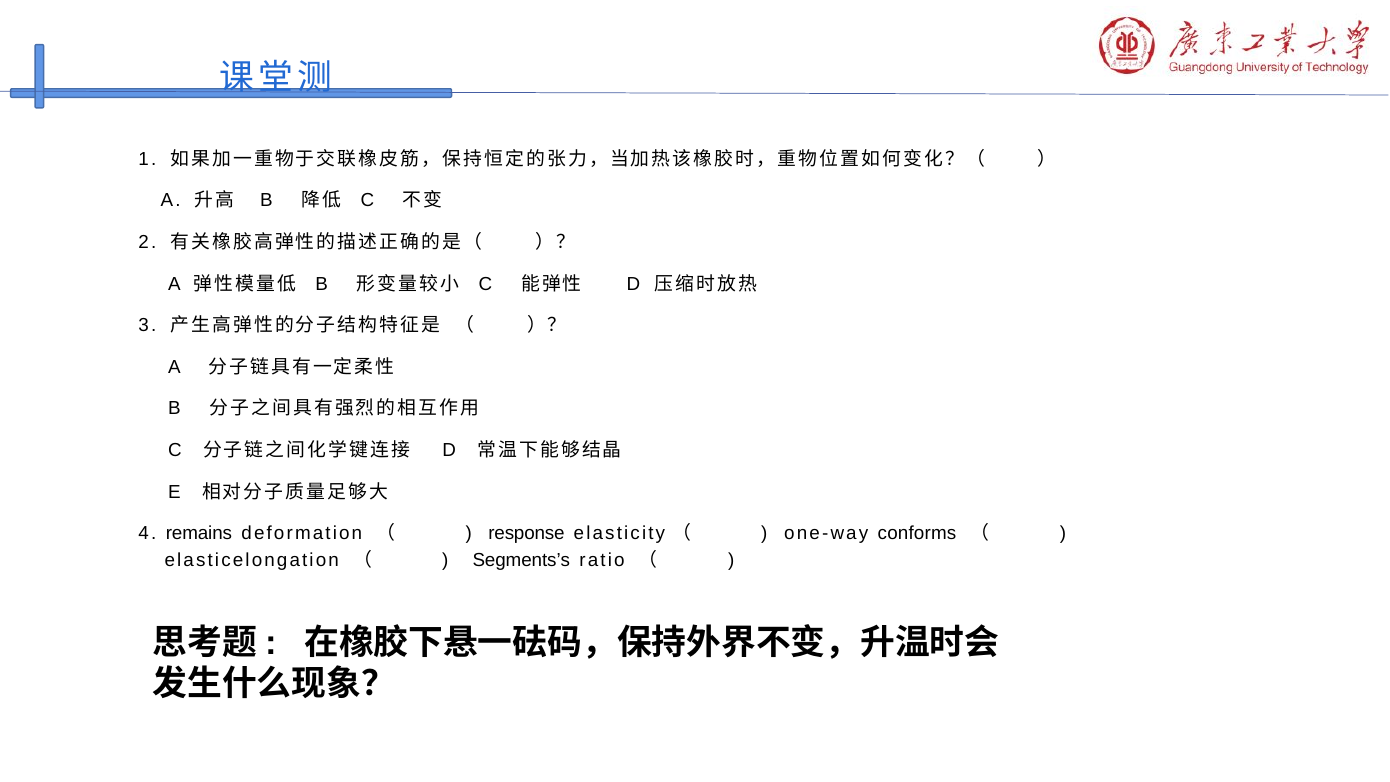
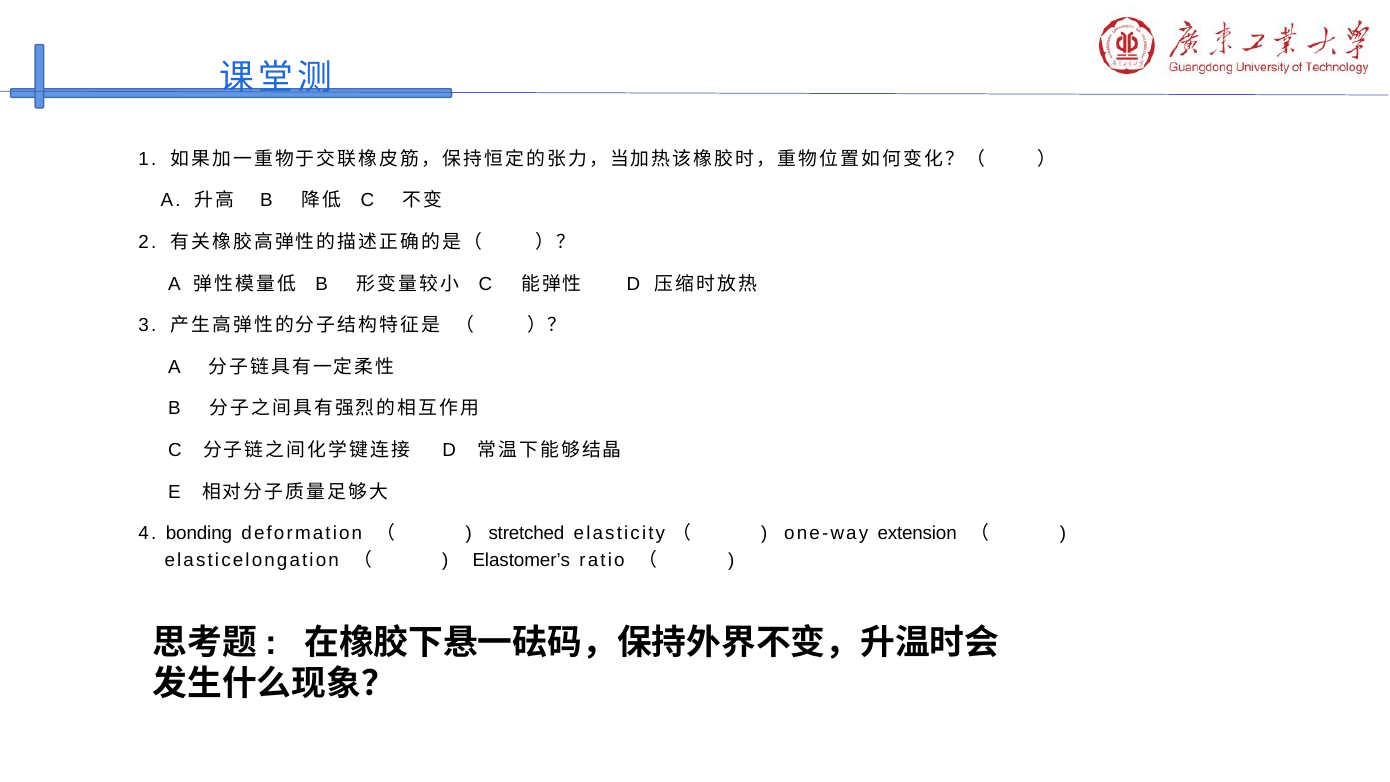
remains: remains -> bonding (199, 533)
response: response -> stretched (526, 533)
conforms: conforms -> extension (917, 533)
Segments’s: Segments’s -> Elastomer’s (521, 561)
